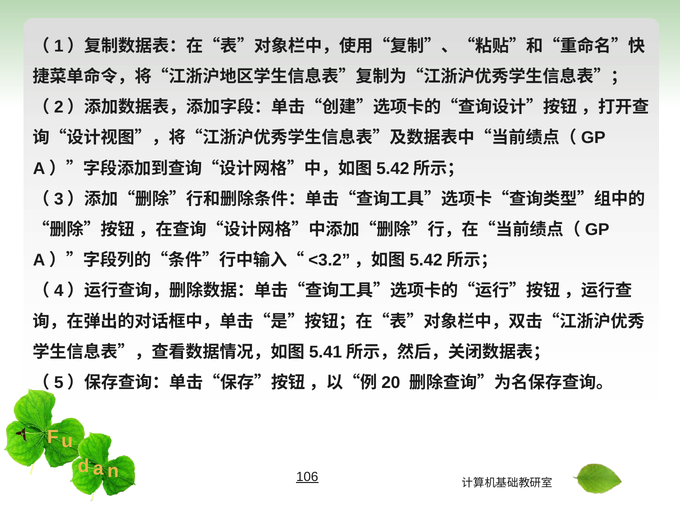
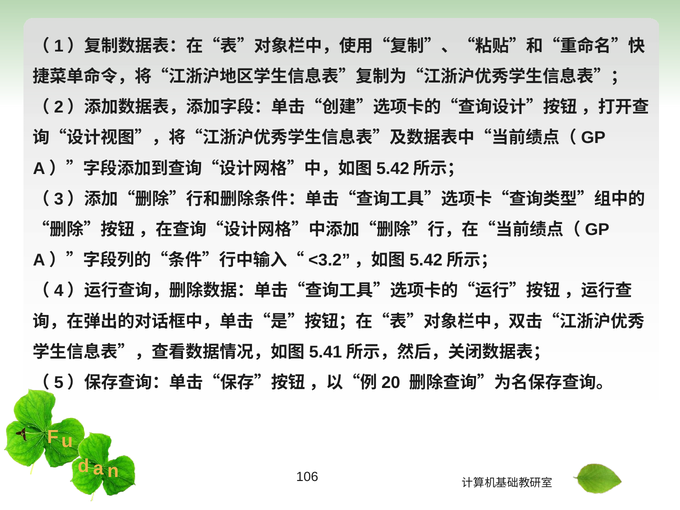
106 underline: present -> none (307, 477)
